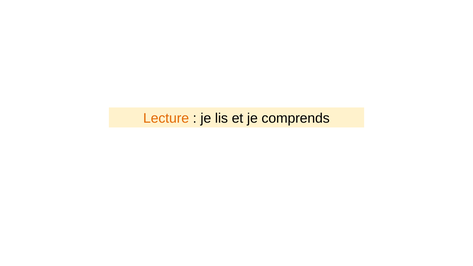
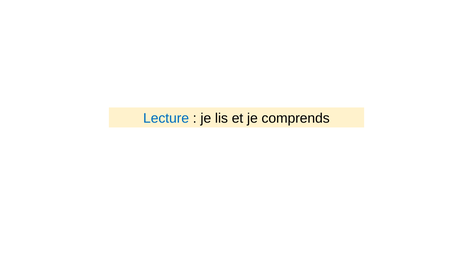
Lecture colour: orange -> blue (166, 118)
